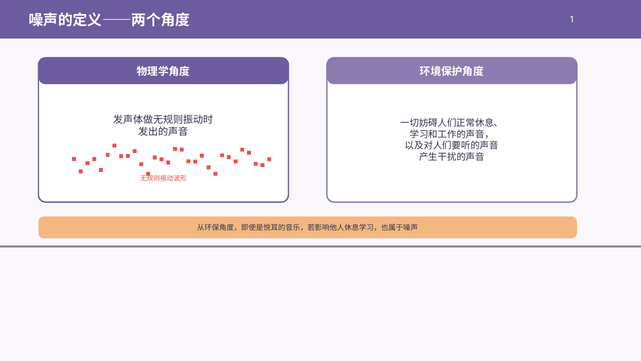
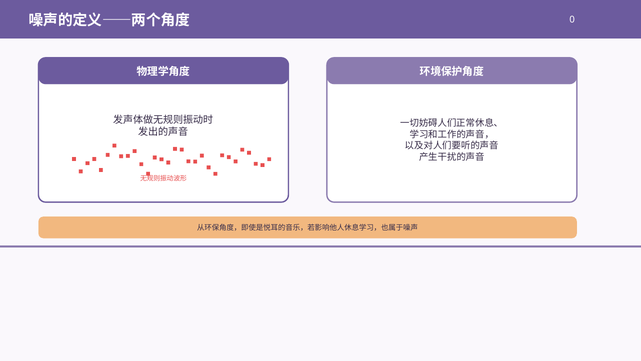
1: 1 -> 0 (572, 20)
